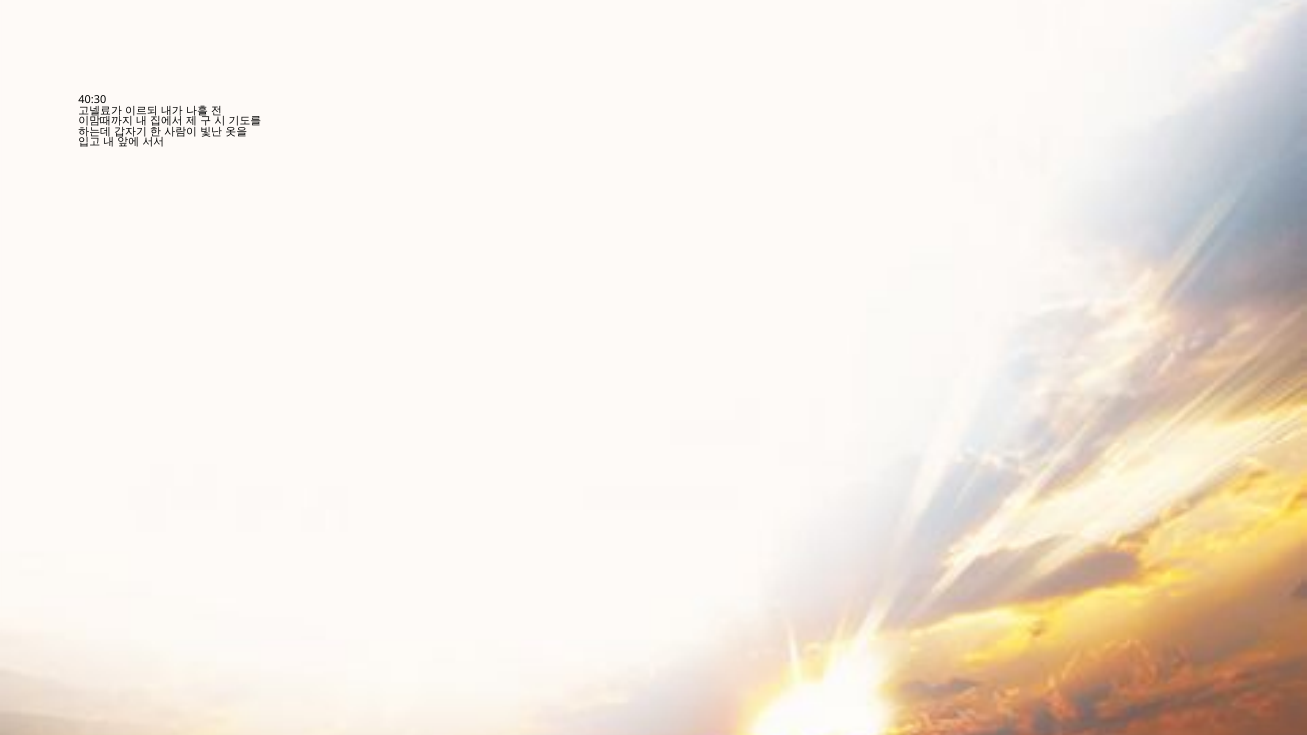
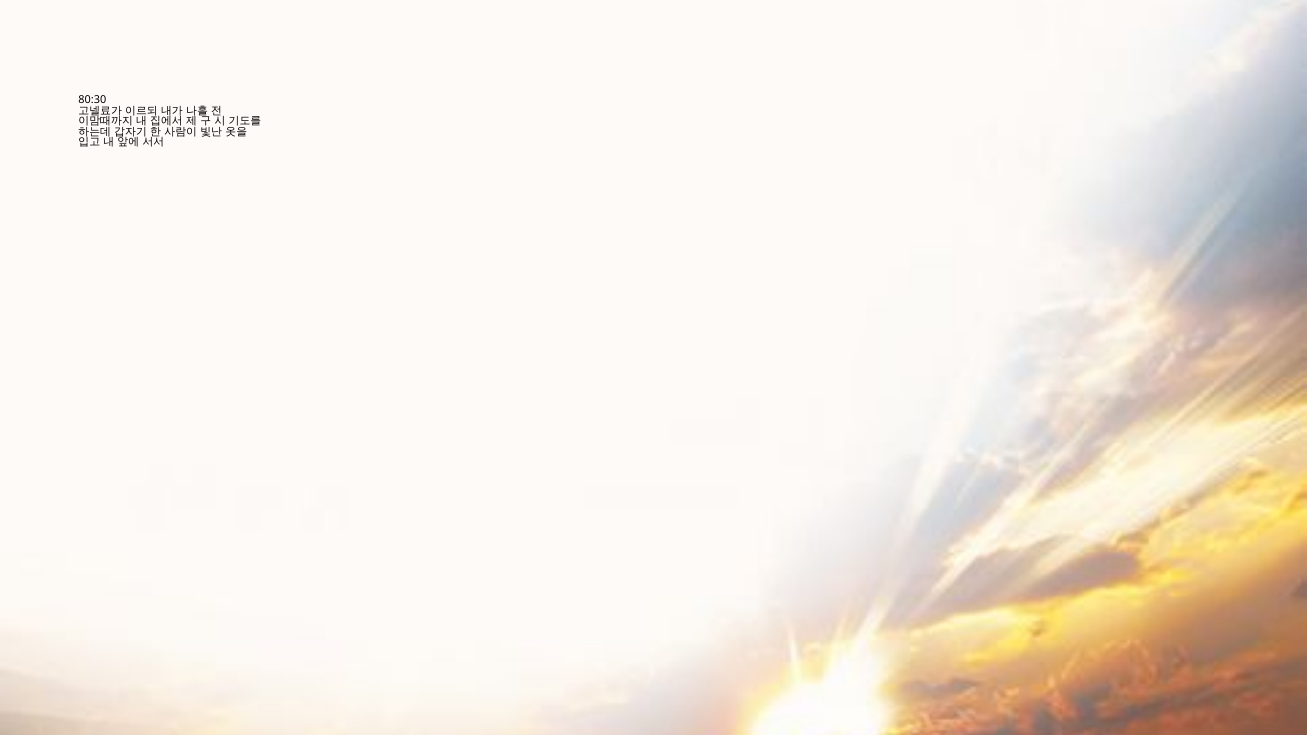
40:30: 40:30 -> 80:30 (92, 100)
